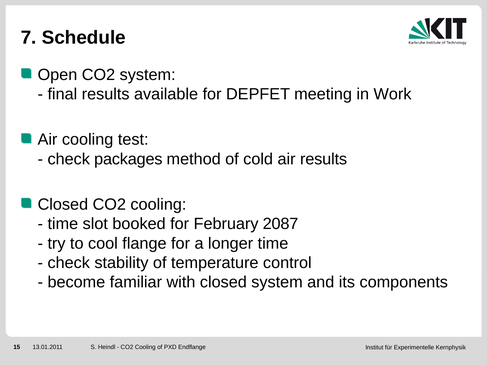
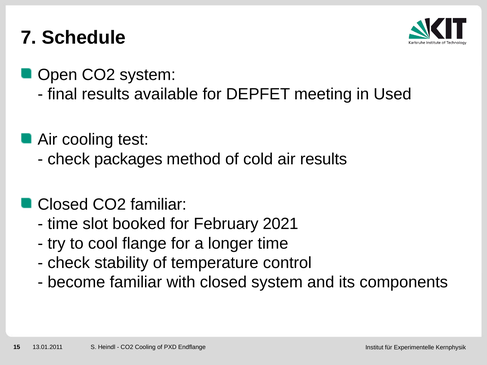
Work: Work -> Used (393, 94)
Closed CO2 cooling: cooling -> familiar (158, 205)
2087: 2087 -> 2021 (281, 224)
